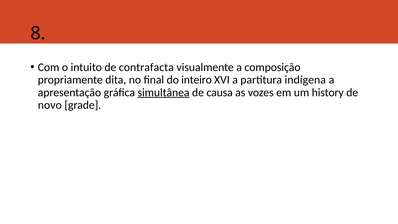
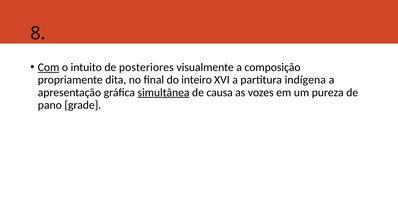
Com underline: none -> present (49, 67)
contrafacta: contrafacta -> posteriores (146, 67)
history: history -> pureza (328, 92)
novo: novo -> pano (50, 105)
